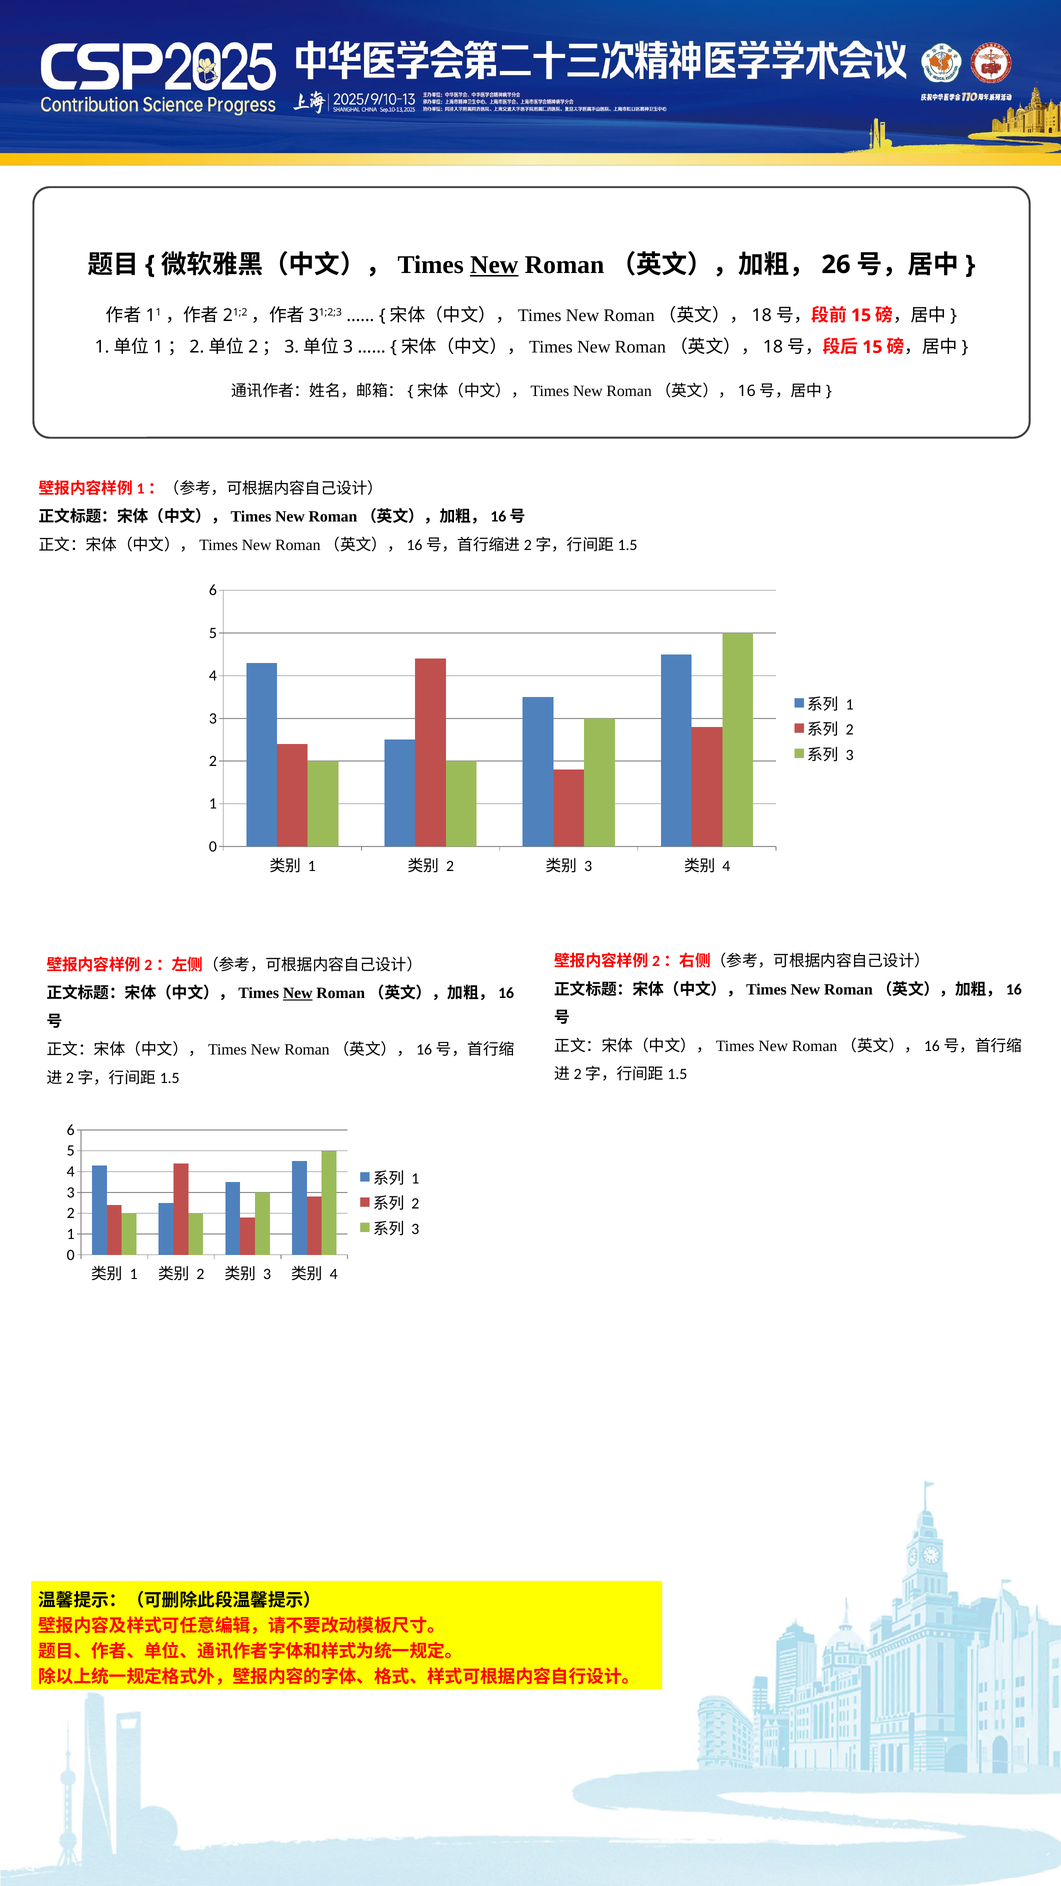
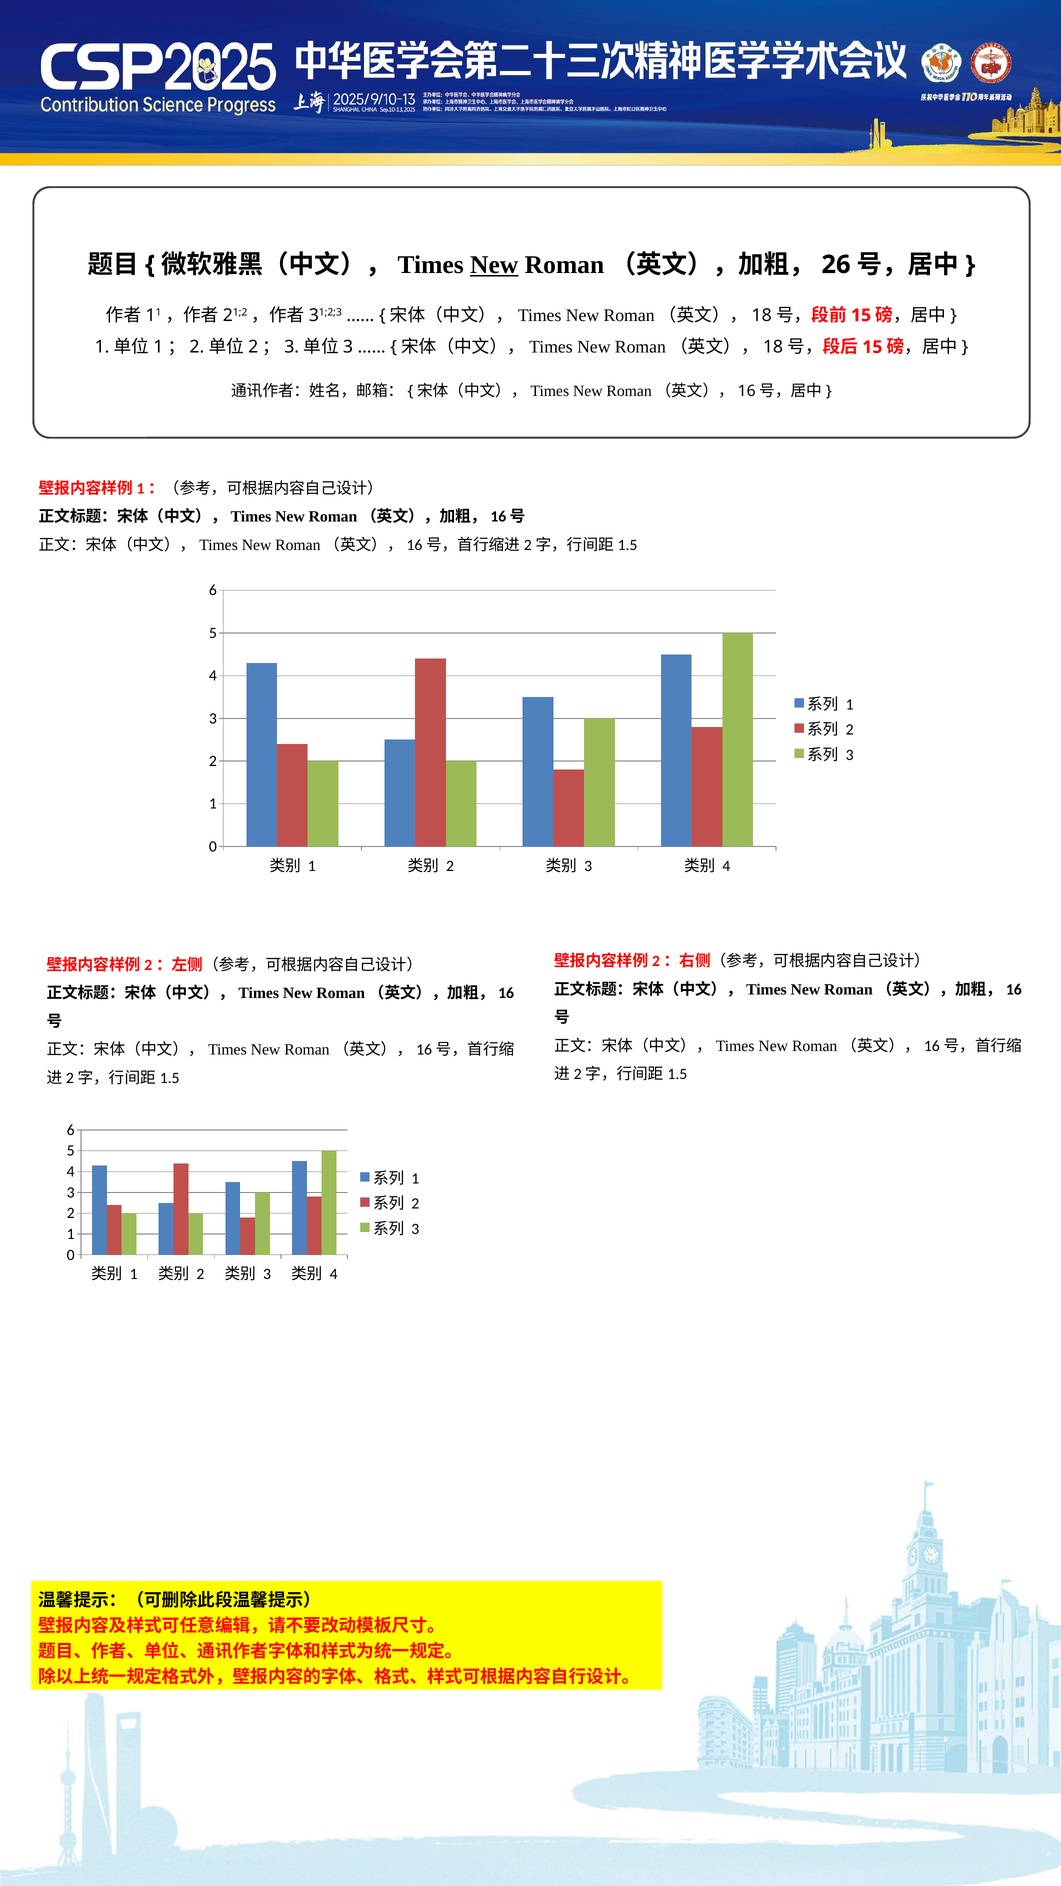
New underline: present -> none (298, 993)
